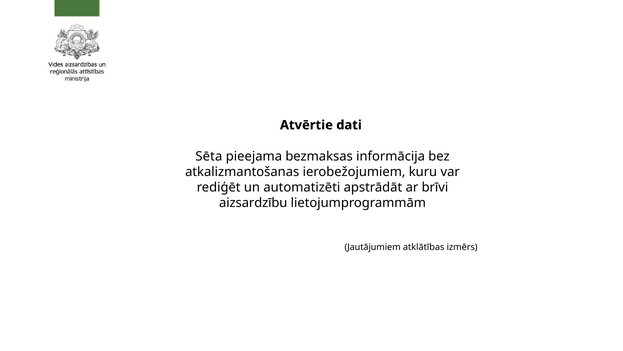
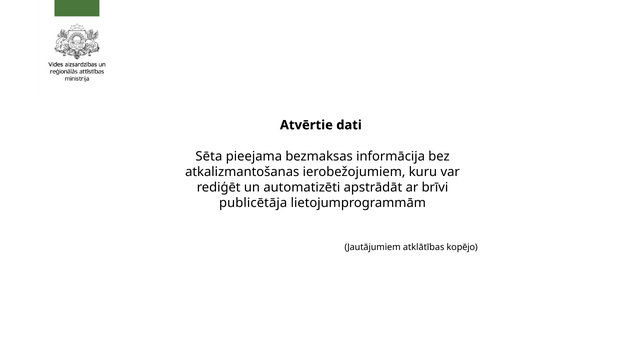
aizsardzību: aizsardzību -> publicētāja (253, 203)
izmērs: izmērs -> kopējo (462, 247)
